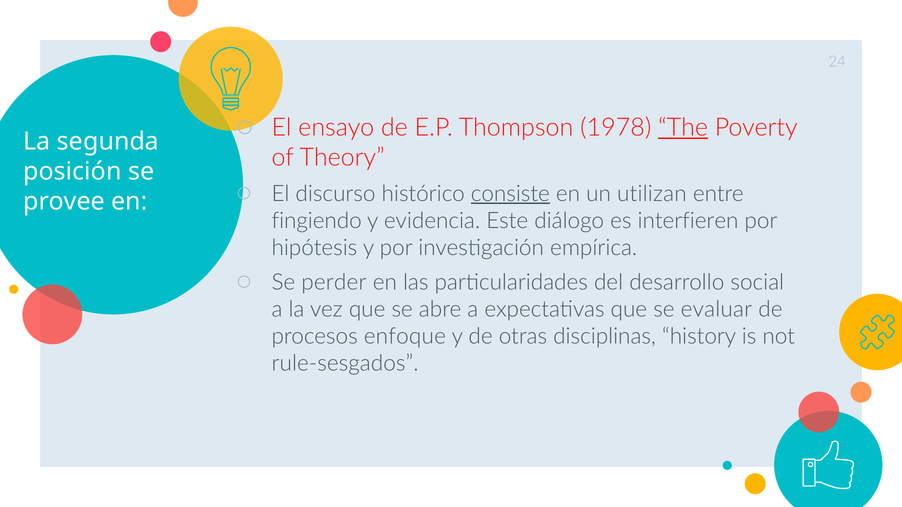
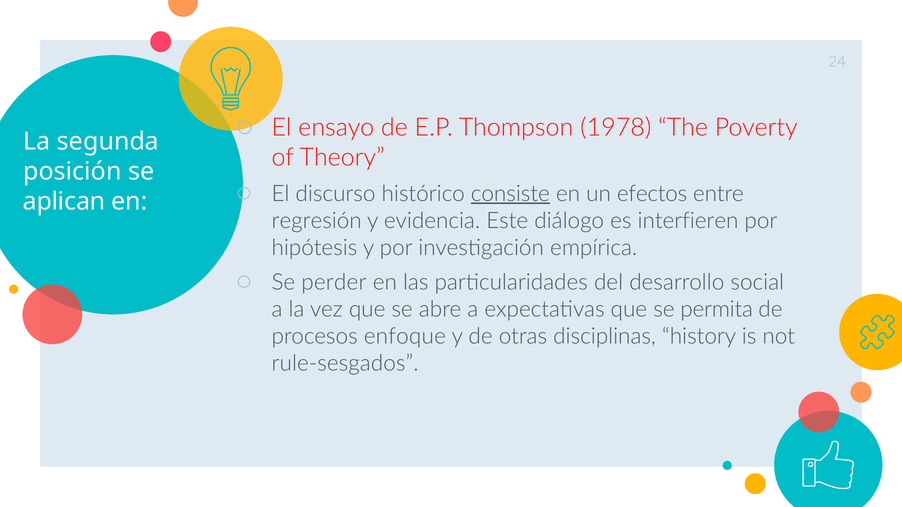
The underline: present -> none (683, 128)
utilizan: utilizan -> efectos (652, 194)
provee: provee -> aplican (64, 202)
fingiendo: fingiendo -> regresión (317, 221)
evaluar: evaluar -> permita (717, 310)
